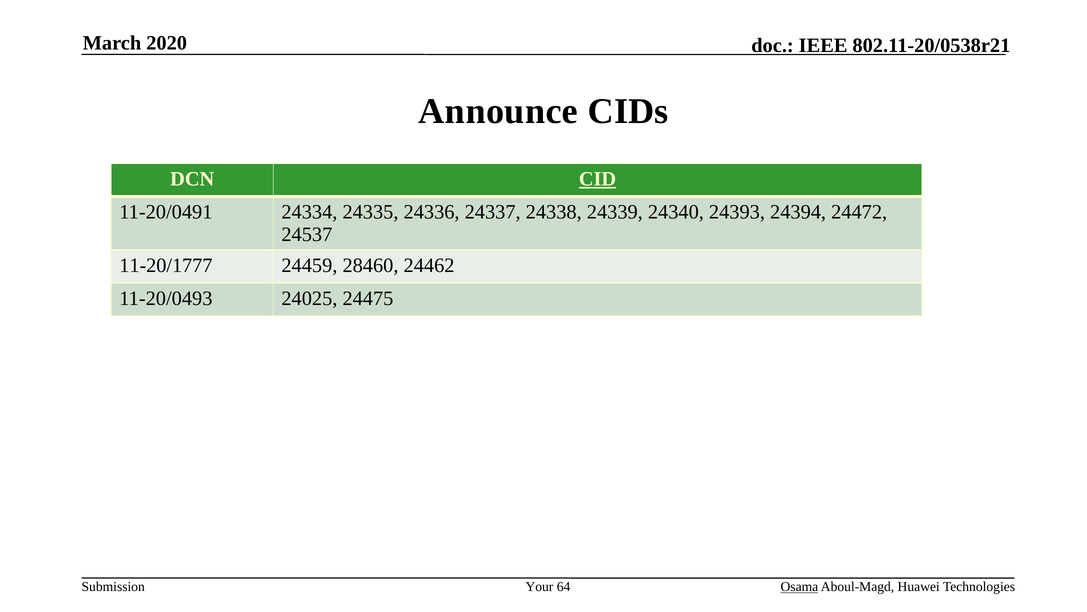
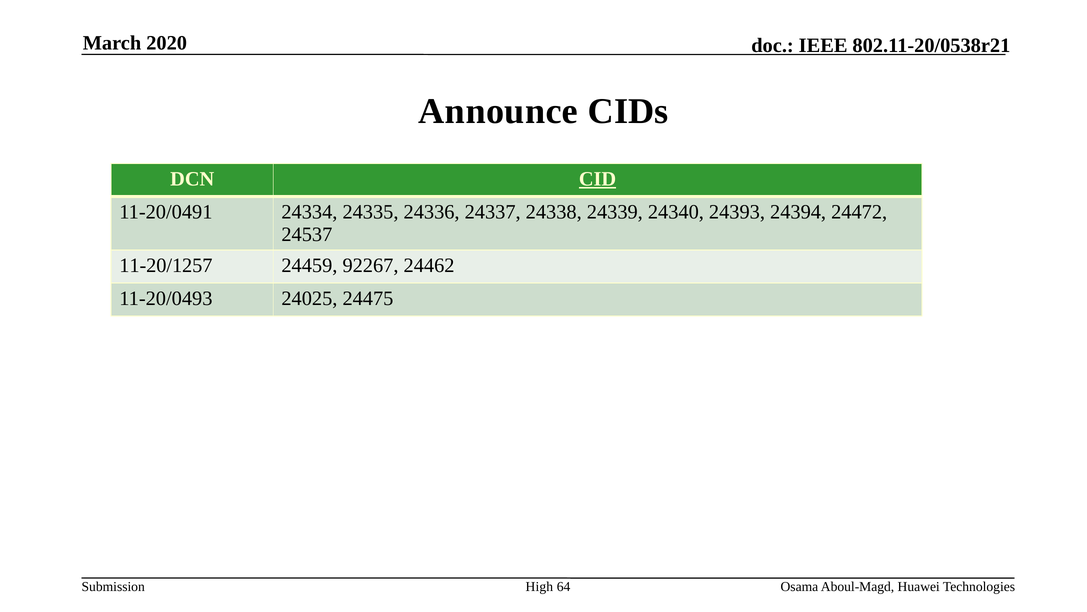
11-20/1777: 11-20/1777 -> 11-20/1257 (166, 265)
28460: 28460 -> 92267 (371, 265)
Your: Your -> High (539, 586)
Osama underline: present -> none (799, 586)
